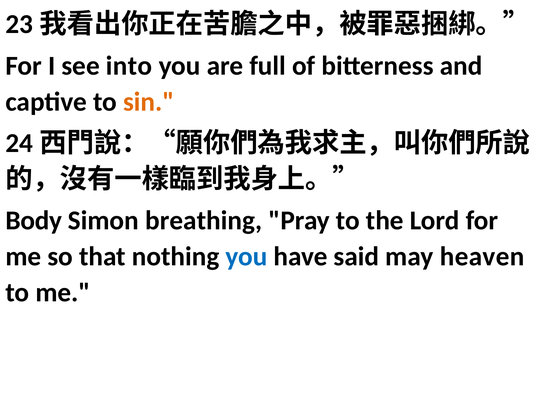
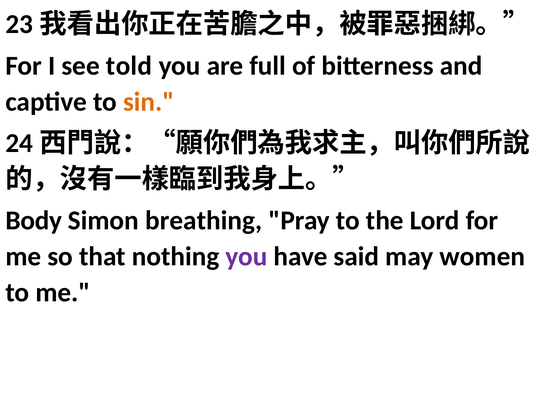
into: into -> told (129, 66)
you colour: blue -> purple (246, 256)
heaven: heaven -> women (482, 256)
